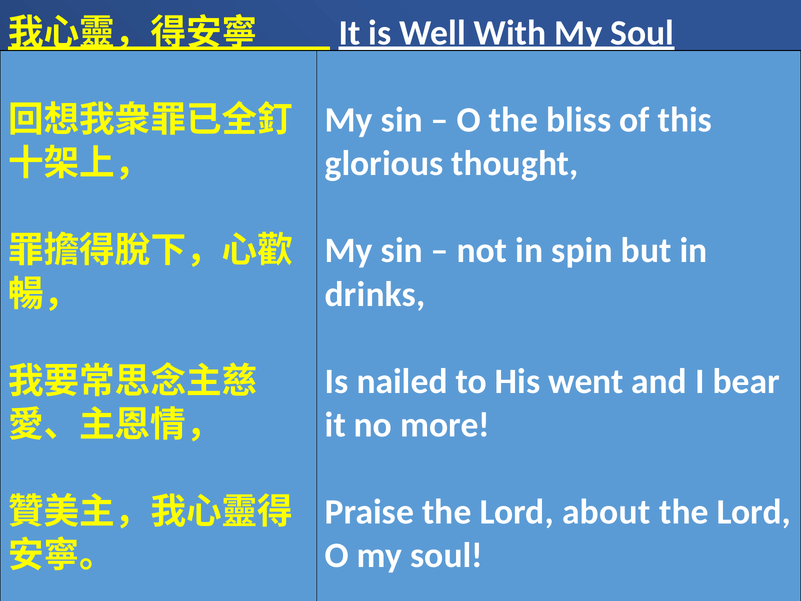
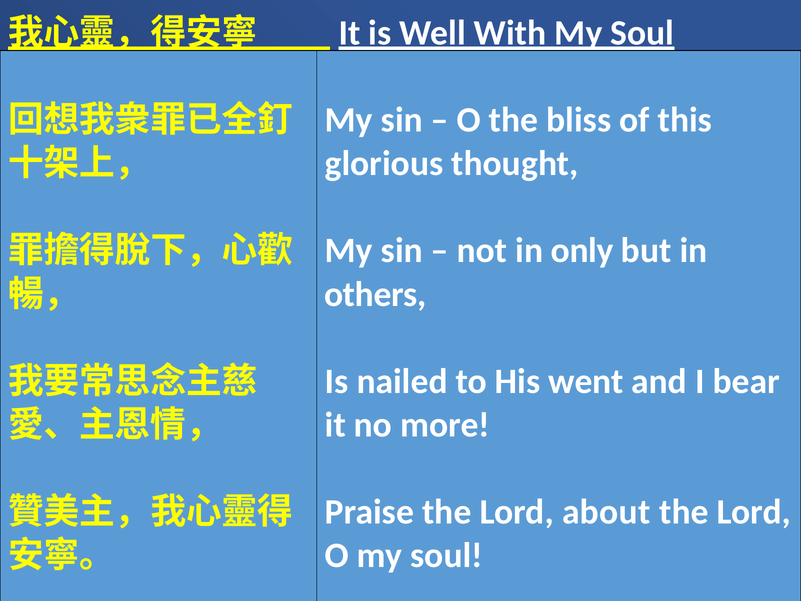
spin: spin -> only (582, 251)
drinks: drinks -> others (375, 294)
